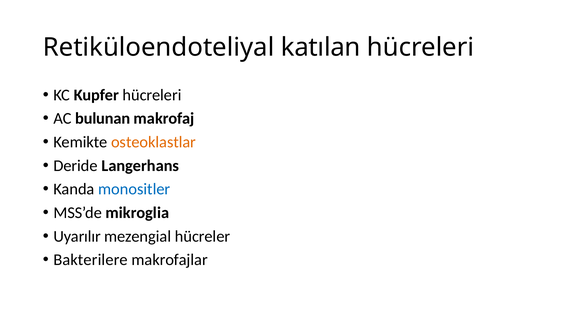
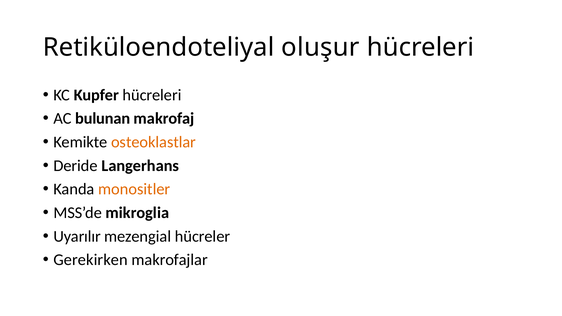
katılan: katılan -> oluşur (320, 47)
monositler colour: blue -> orange (134, 189)
Bakterilere: Bakterilere -> Gerekirken (91, 260)
